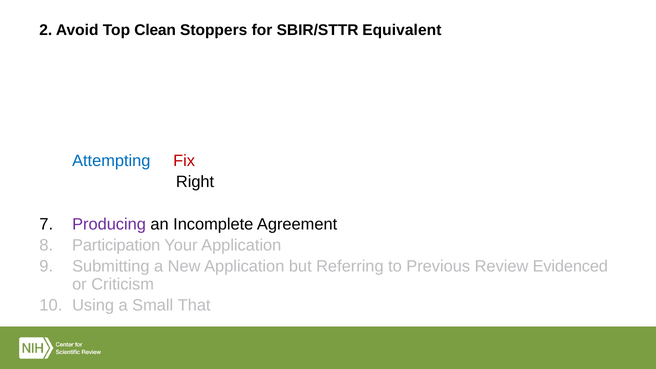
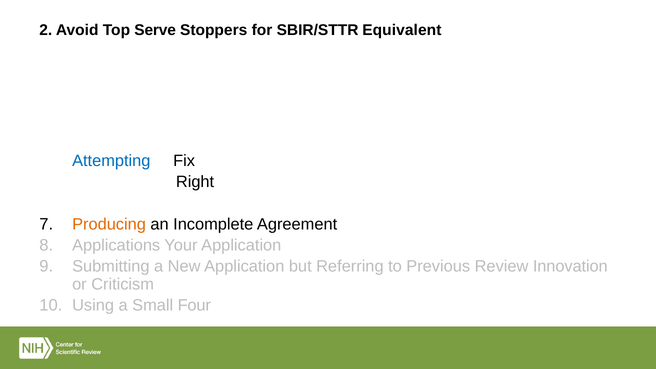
Clean: Clean -> Serve (155, 30)
Fix colour: red -> black (184, 161)
Producing colour: purple -> orange (109, 224)
Participation: Participation -> Applications (116, 245)
Evidenced: Evidenced -> Innovation (570, 266)
That: That -> Four (194, 305)
